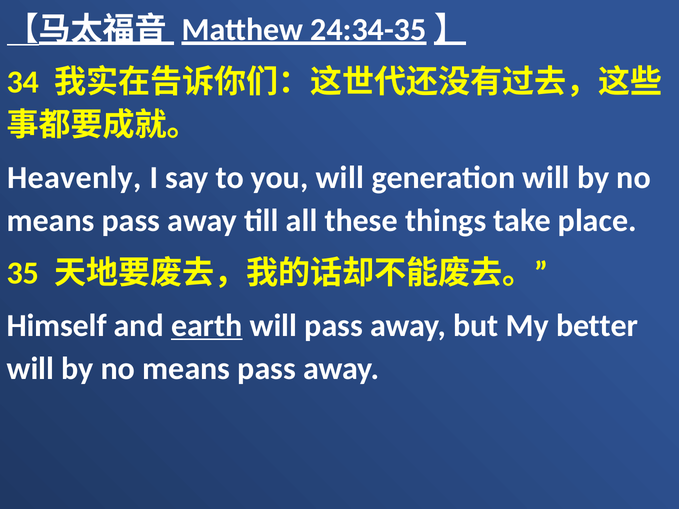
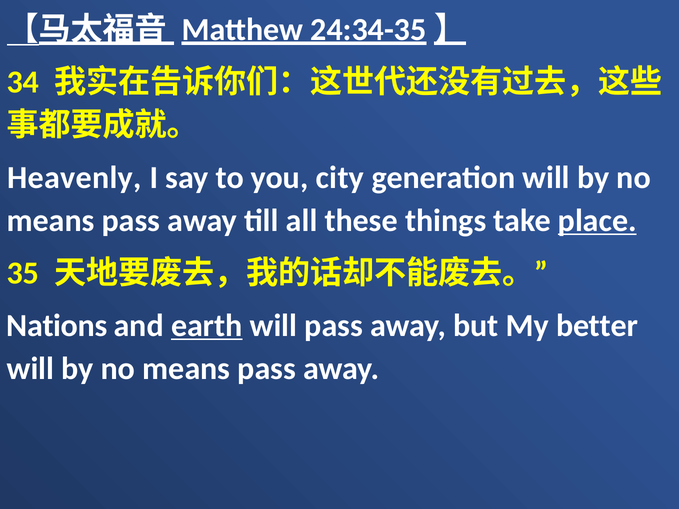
you will: will -> city (340, 178)
place underline: none -> present (597, 221)
Himself: Himself -> Nations (57, 326)
